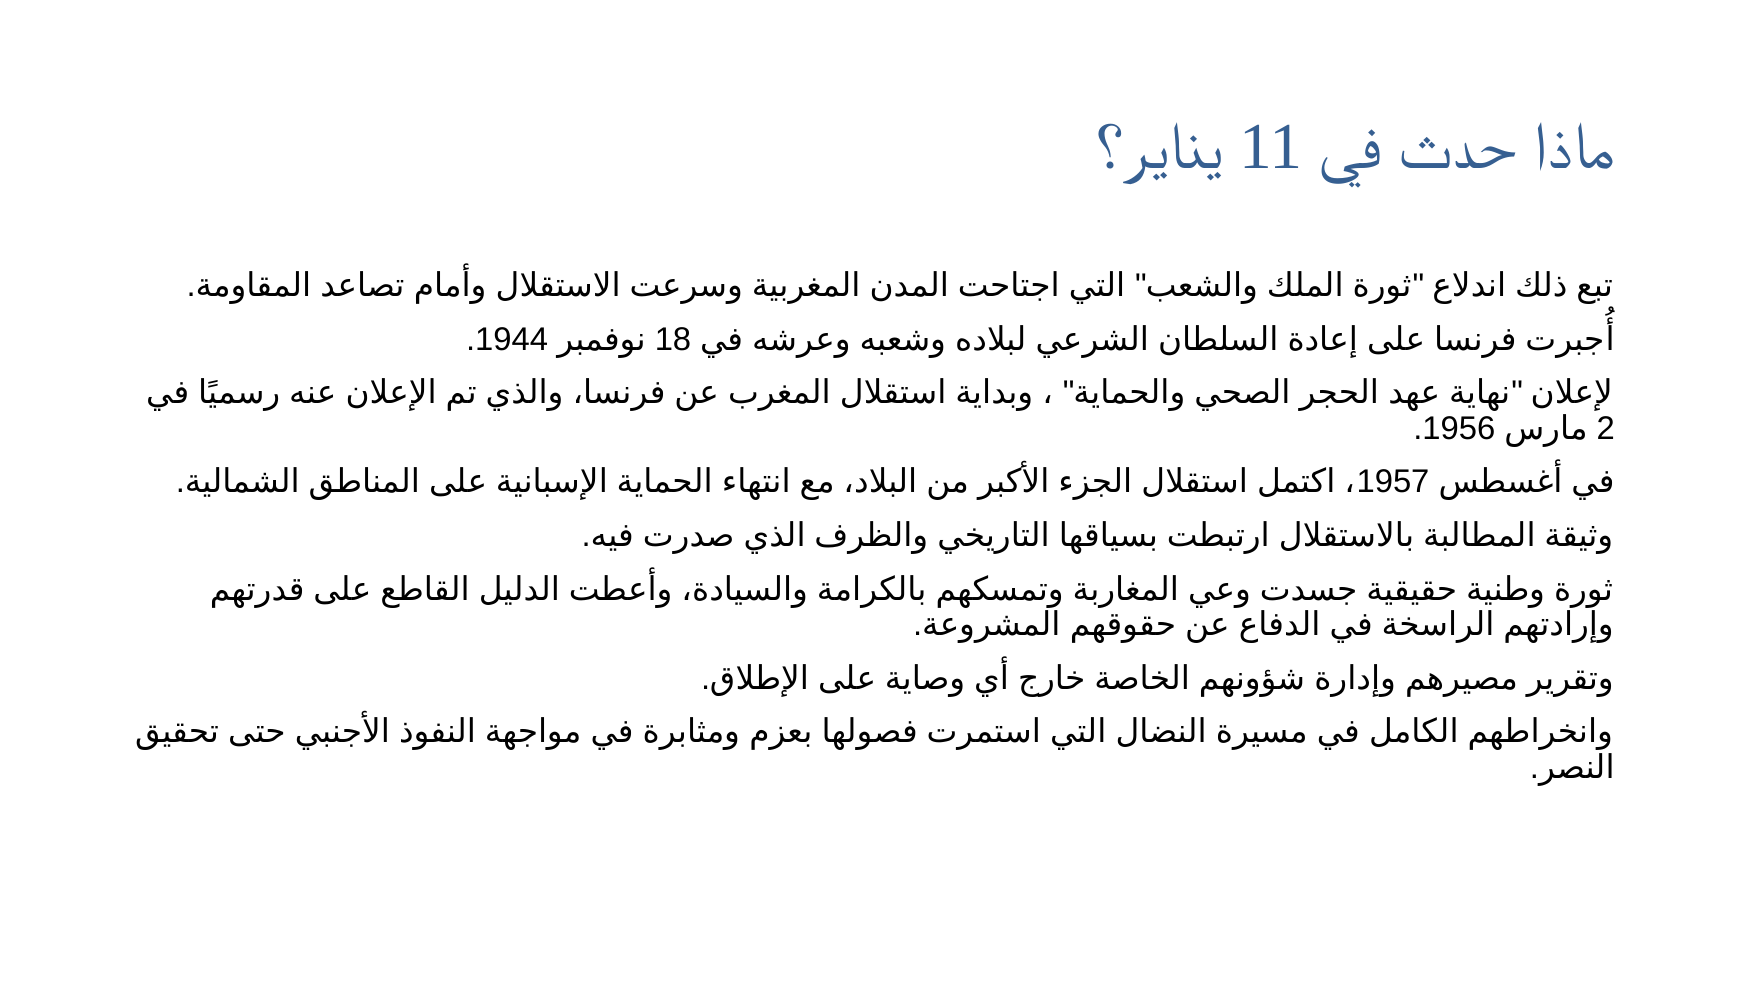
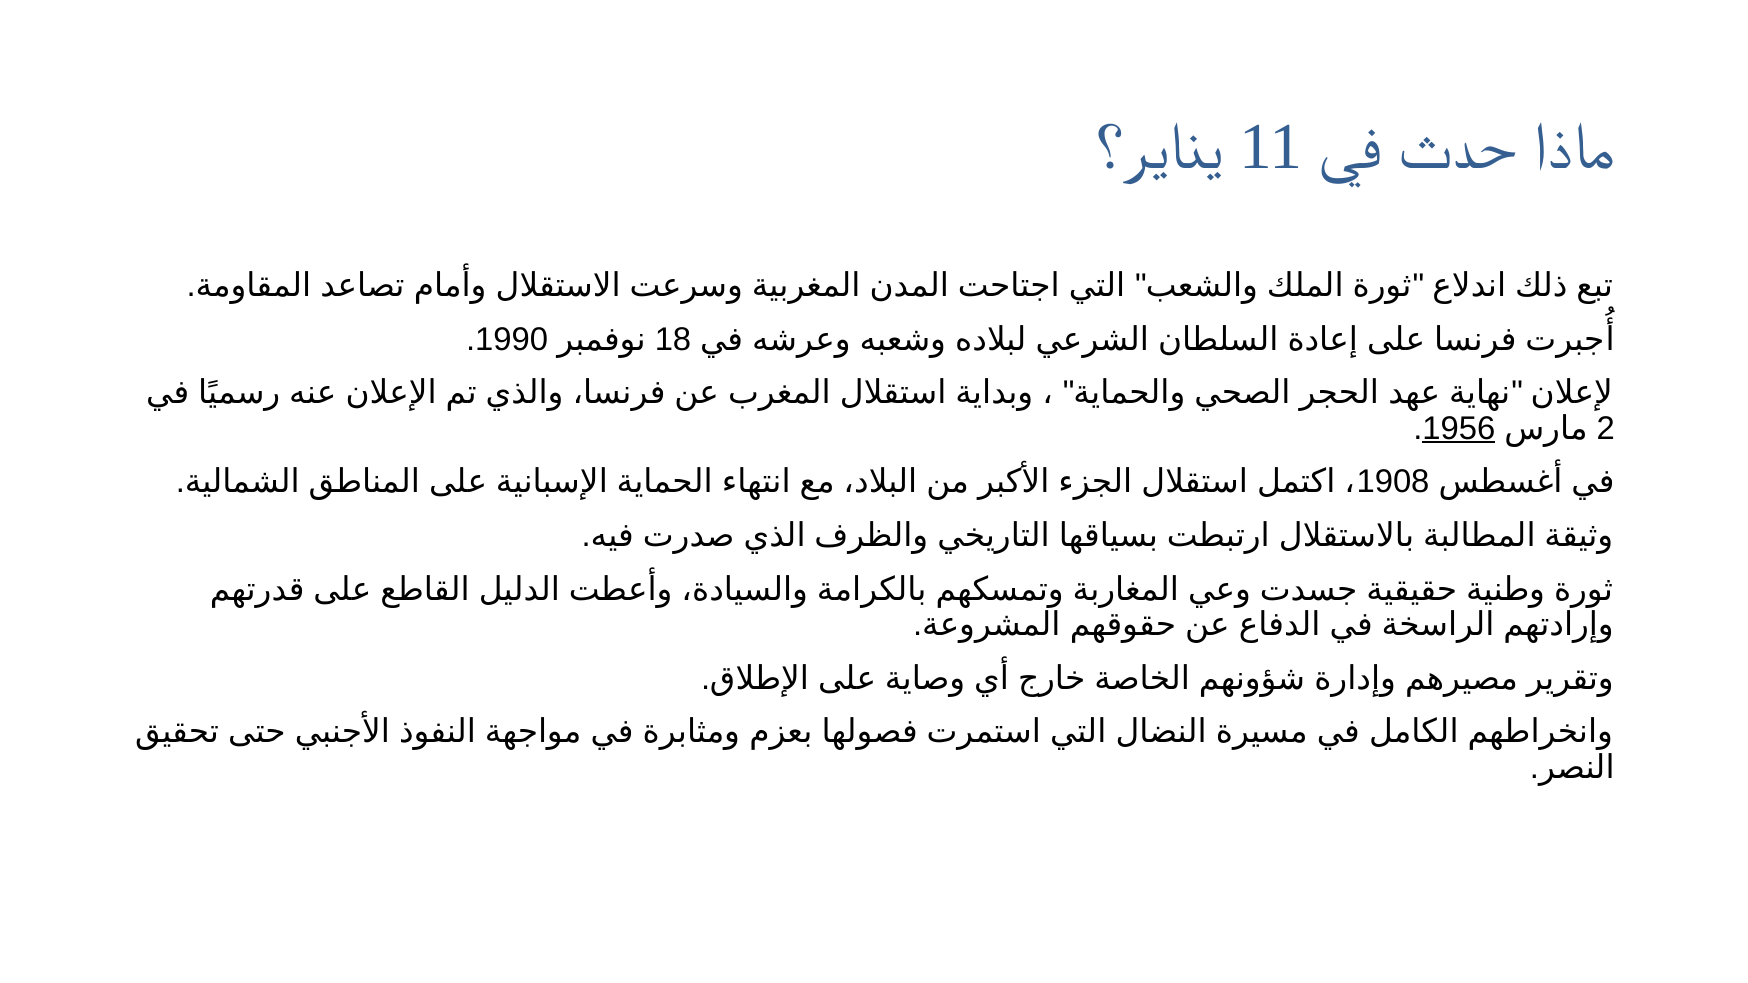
1944: 1944 -> 1990 (512, 339)
1956 underline: none -> present (1459, 428)
1957: 1957 -> 1908 (1393, 482)
